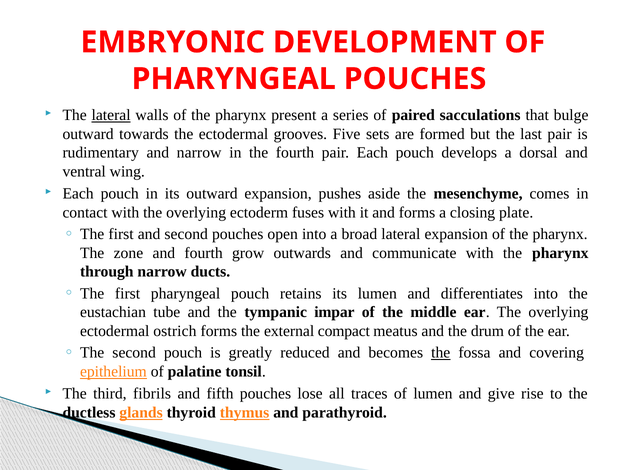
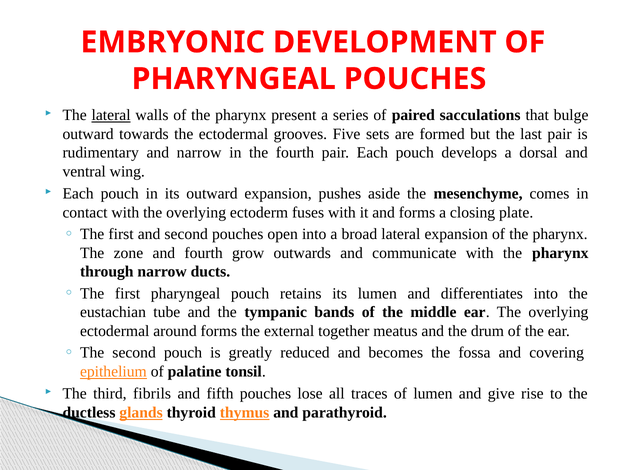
impar: impar -> bands (334, 312)
ostrich: ostrich -> around (175, 331)
compact: compact -> together (344, 331)
the underline: present -> none (441, 352)
